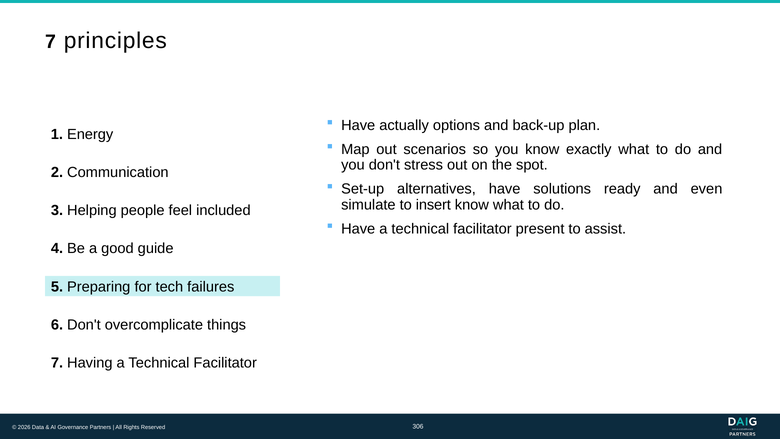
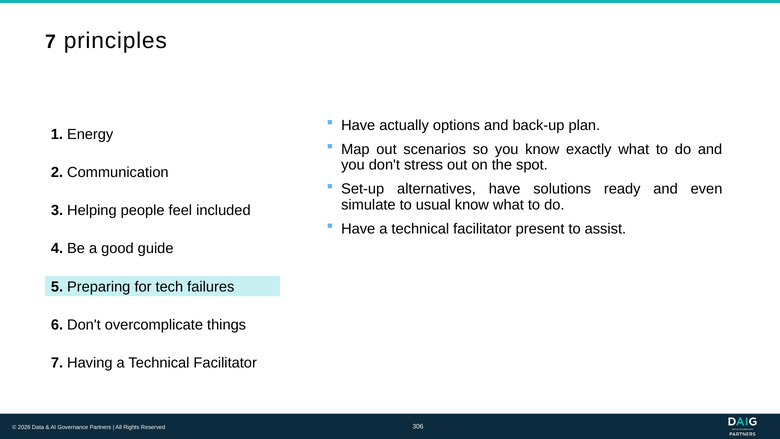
insert: insert -> usual (433, 205)
